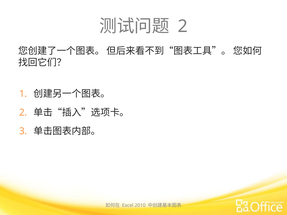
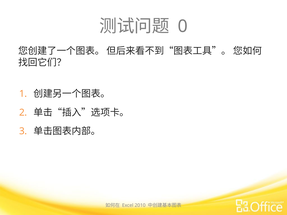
2: 2 -> 0 (183, 26)
